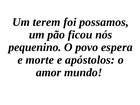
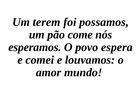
ficou: ficou -> come (80, 35)
pequenino: pequenino -> esperamos (35, 47)
morte: morte -> comei (40, 60)
apóstolos: apóstolos -> louvamos (90, 60)
